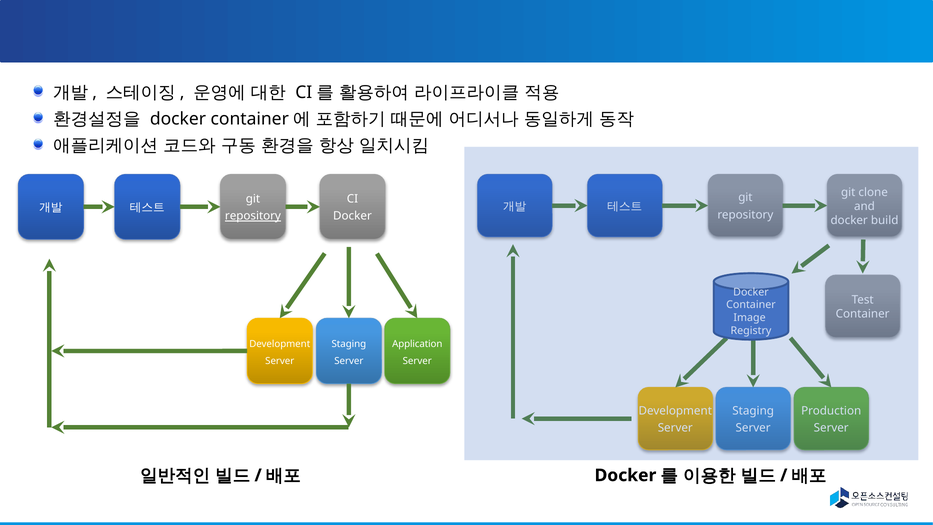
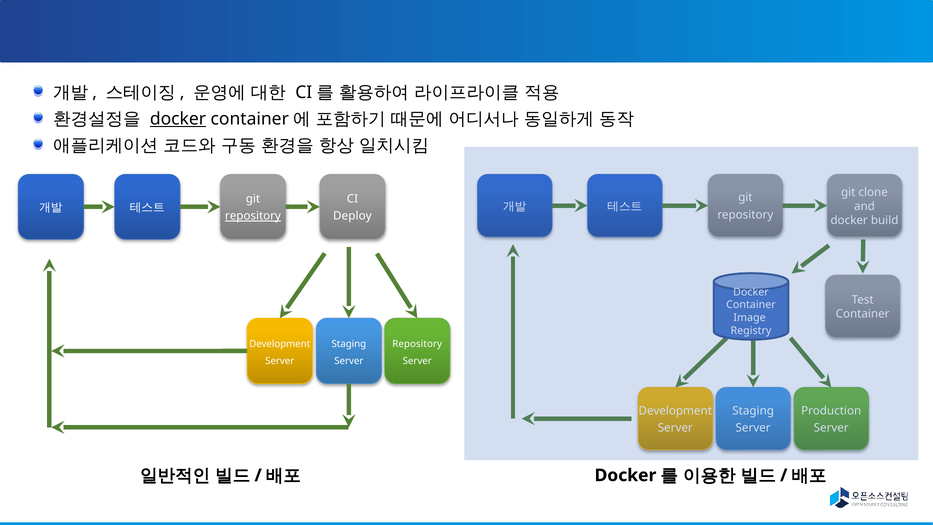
docker underline: none -> present (178, 119)
Docker: Docker -> Deploy (352, 216)
Application: Application -> Repository (417, 344)
